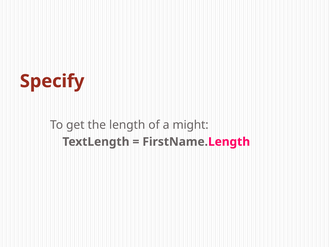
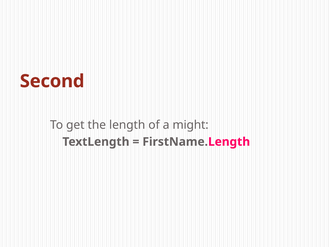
Specify: Specify -> Second (52, 81)
